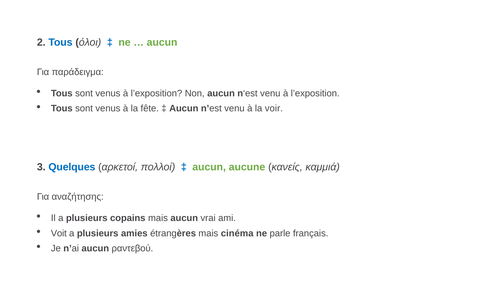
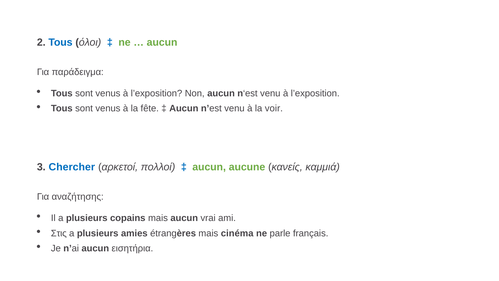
Quelques: Quelques -> Chercher (72, 167)
Voit: Voit -> Στις (59, 233)
ραντεβού: ραντεβού -> εισητήρια (132, 248)
